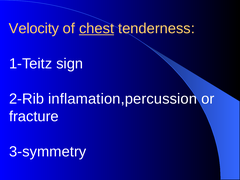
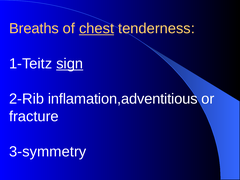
Velocity: Velocity -> Breaths (34, 28)
sign underline: none -> present (70, 64)
inflamation,percussion: inflamation,percussion -> inflamation,adventitious (123, 99)
